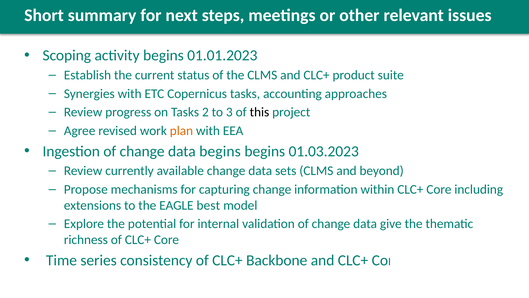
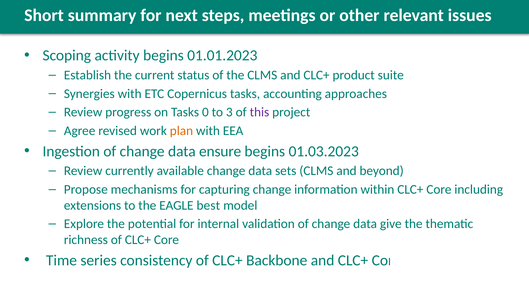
2: 2 -> 0 (205, 112)
this colour: black -> purple (259, 112)
data begins: begins -> ensure (220, 151)
